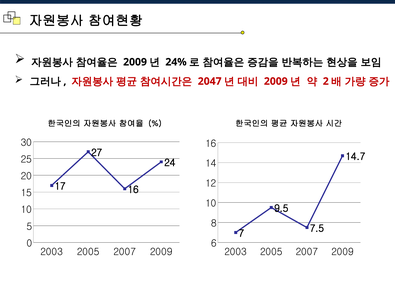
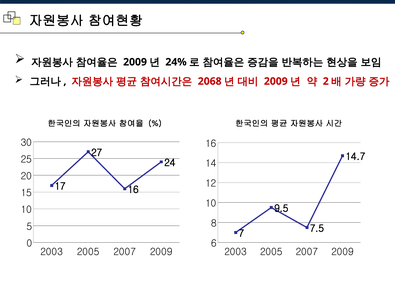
2047: 2047 -> 2068 (210, 81)
